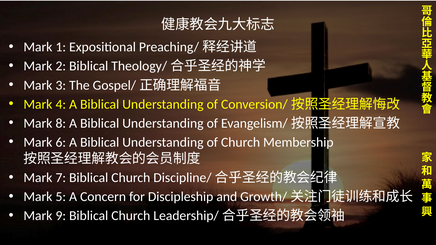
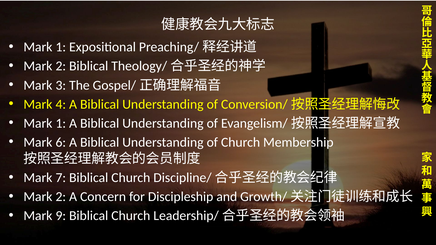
8: 8 -> 1 (61, 123)
5: 5 -> 2 (61, 197)
